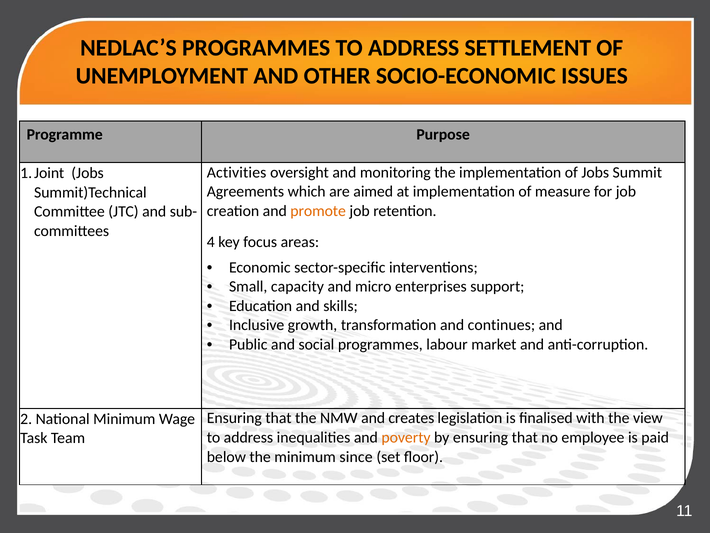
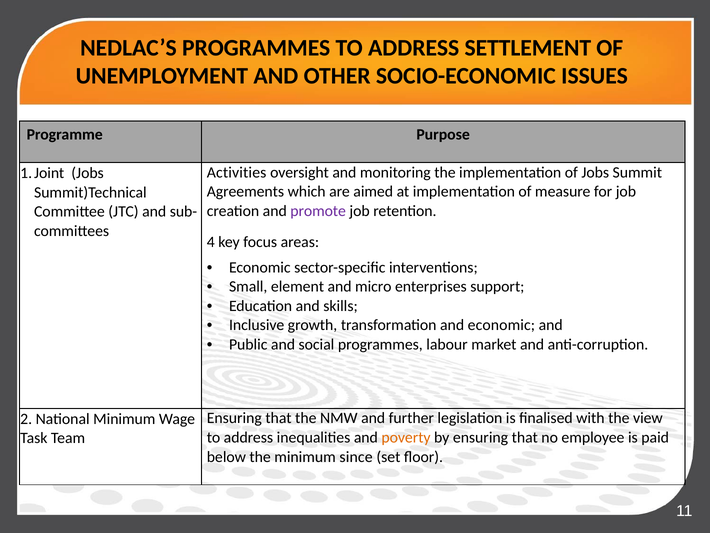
promote colour: orange -> purple (318, 211)
capacity: capacity -> element (298, 286)
and continues: continues -> economic (501, 325)
creates: creates -> further (411, 418)
